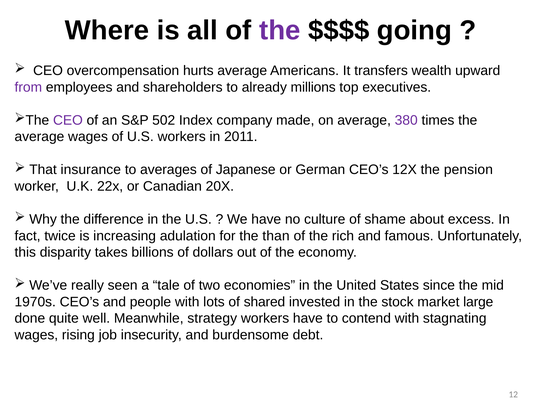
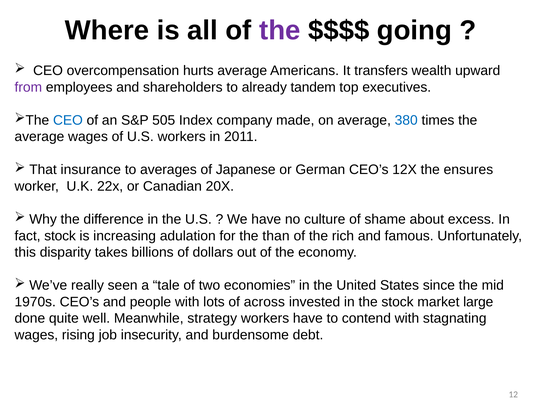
millions: millions -> tandem (313, 87)
CEO colour: purple -> blue (68, 120)
502: 502 -> 505 (164, 120)
380 colour: purple -> blue (406, 120)
pension: pension -> ensures (468, 170)
fact twice: twice -> stock (60, 236)
shared: shared -> across (264, 302)
